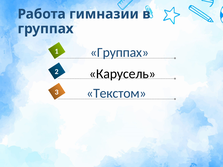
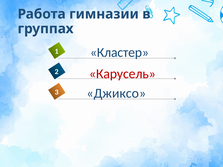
Группах: Группах -> Кластер (119, 52)
Карусель colour: black -> red (122, 74)
Текстом: Текстом -> Джиксо (116, 93)
